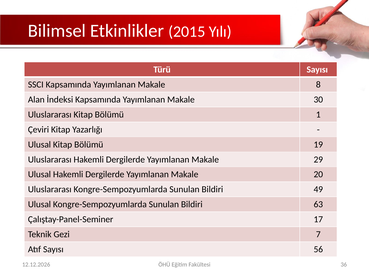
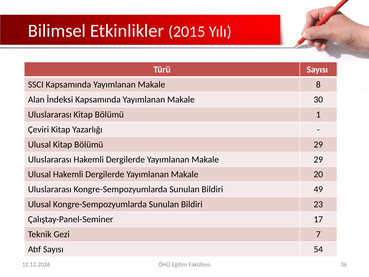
Bölümü 19: 19 -> 29 (318, 144)
63: 63 -> 23 (318, 204)
56: 56 -> 54 (318, 249)
